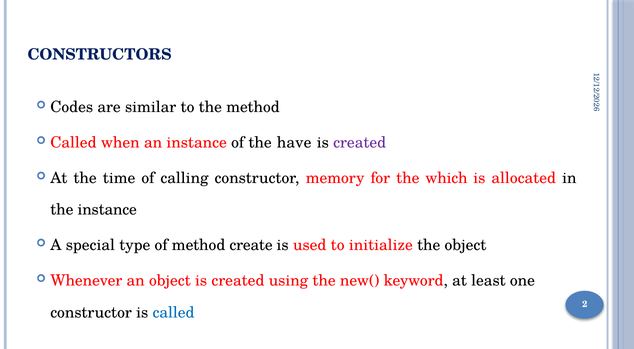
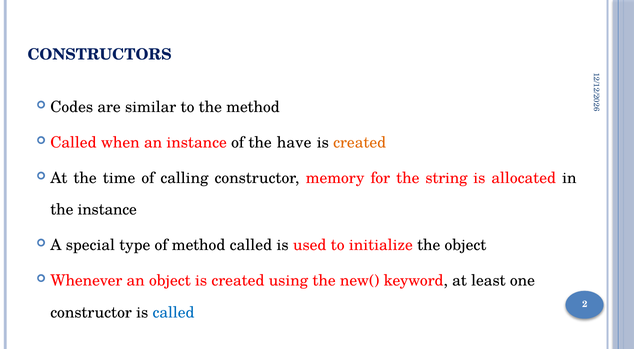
created colour: purple -> orange (360, 143)
which: which -> string (446, 179)
method create: create -> called (251, 246)
